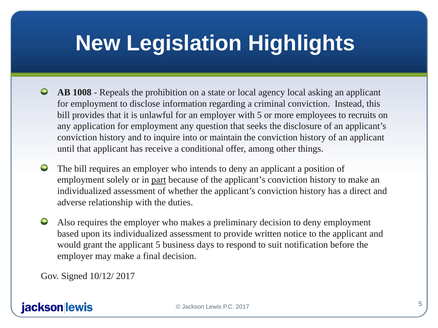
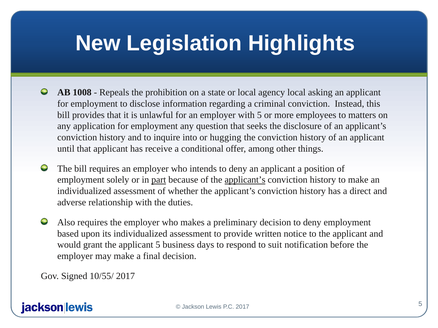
recruits: recruits -> matters (362, 115)
maintain: maintain -> hugging (226, 138)
applicant’s underline: none -> present (245, 180)
10/12/: 10/12/ -> 10/55/ (102, 276)
